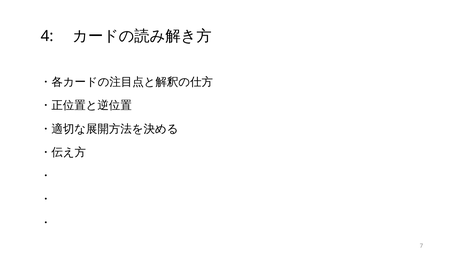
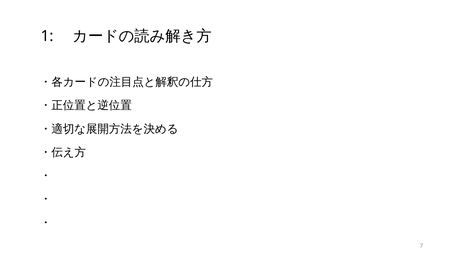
4: 4 -> 1 (47, 36)
